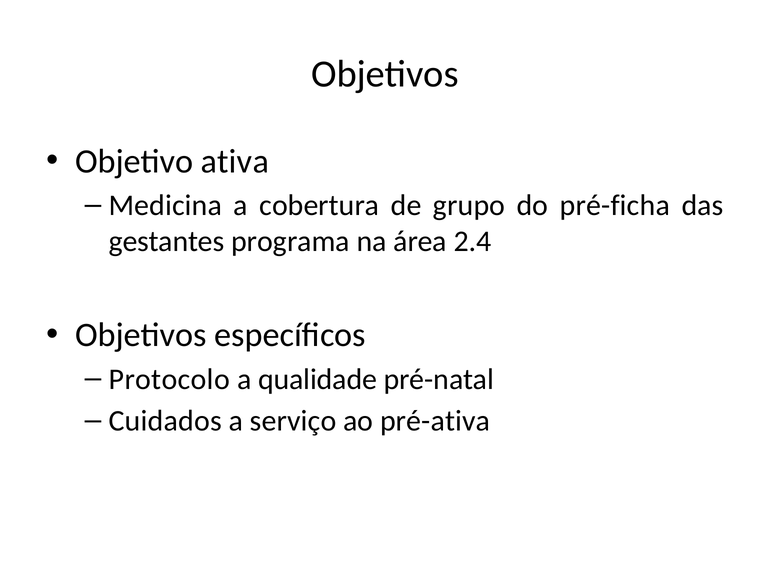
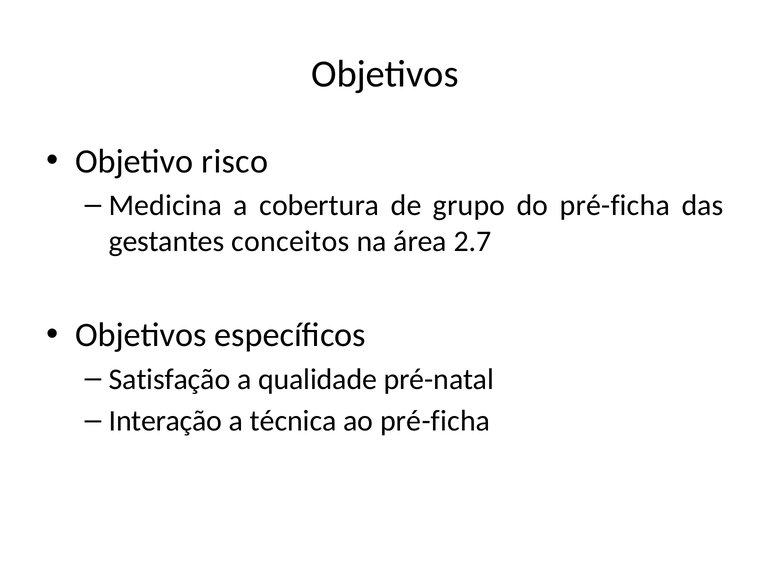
ativa: ativa -> risco (235, 162)
programa: programa -> conceitos (290, 242)
2.4: 2.4 -> 2.7 (473, 242)
Protocolo: Protocolo -> Satisfação (170, 380)
Cuidados: Cuidados -> Interação (165, 421)
serviço: serviço -> técnica (293, 421)
ao pré-ativa: pré-ativa -> pré-ficha (435, 421)
